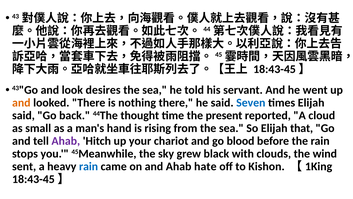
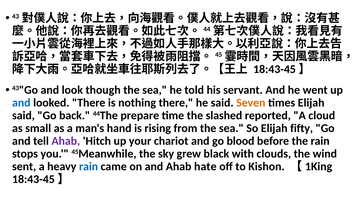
desires: desires -> though (103, 90)
and colour: orange -> blue (21, 103)
Seven colour: blue -> orange (251, 103)
thought: thought -> prepare (140, 115)
present: present -> slashed (224, 115)
that: that -> fifty (302, 128)
